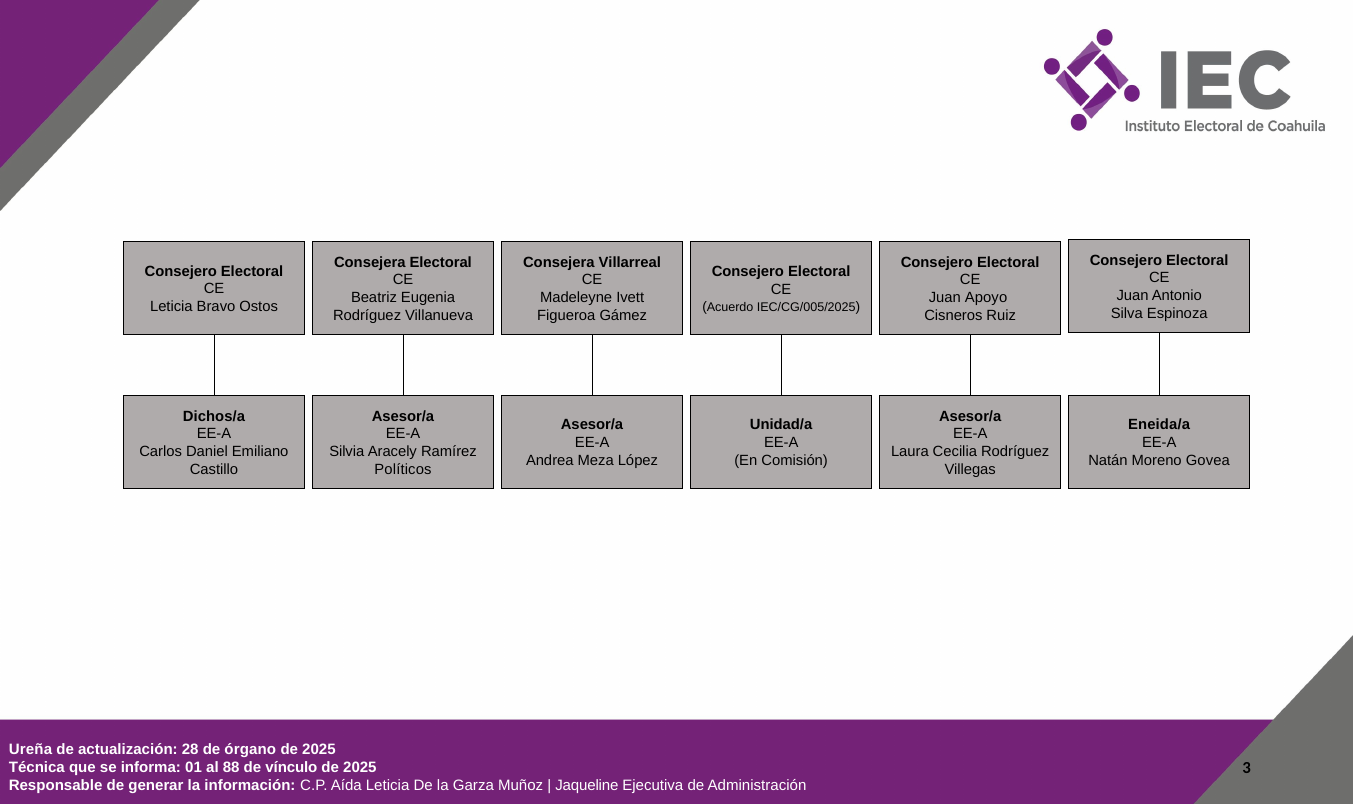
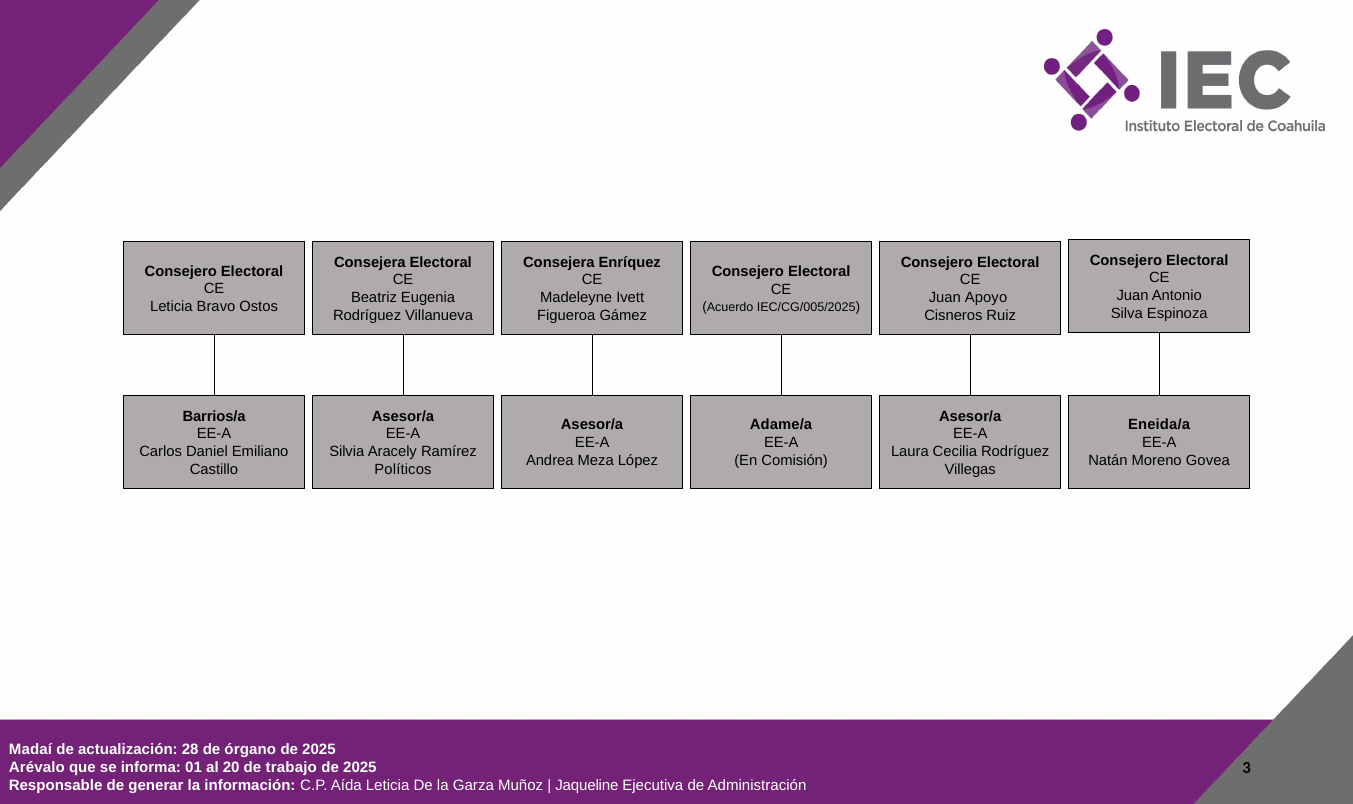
Villarreal: Villarreal -> Enríquez (630, 263)
Dichos/a: Dichos/a -> Barrios/a (214, 417)
Unidad/a: Unidad/a -> Adame/a (781, 425)
Ureña: Ureña -> Madaí (31, 750)
Técnica: Técnica -> Arévalo (37, 769)
88: 88 -> 20 (231, 769)
vínculo: vínculo -> trabajo (291, 769)
